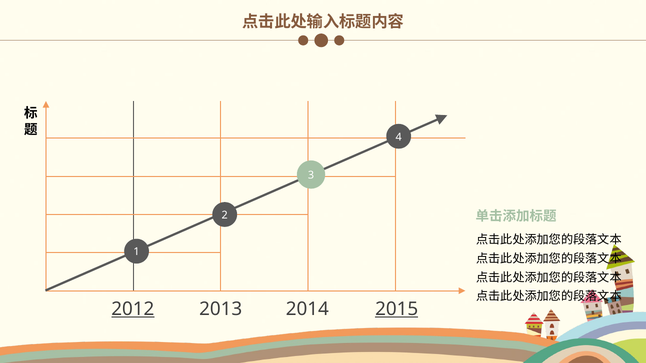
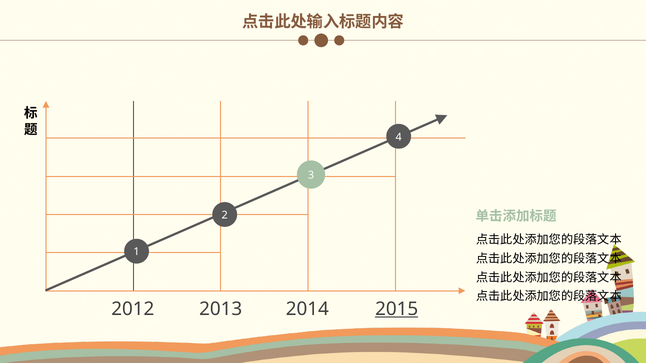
2012 underline: present -> none (133, 309)
